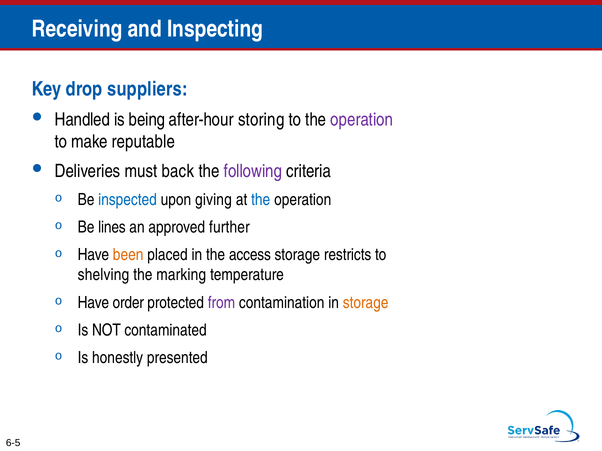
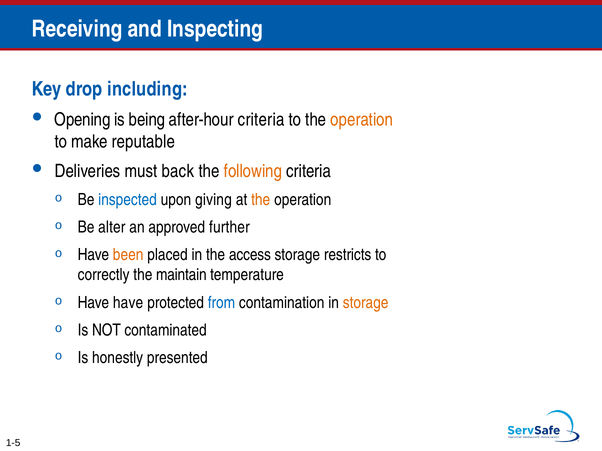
suppliers: suppliers -> including (148, 89)
Handled: Handled -> Opening (82, 120)
after-hour storing: storing -> criteria (261, 120)
operation colour: purple -> orange (362, 120)
following colour: purple -> orange (253, 171)
the colour: blue -> orange (261, 200)
lines: lines -> alter (112, 228)
shelving: shelving -> correctly (104, 275)
marking: marking -> maintain (181, 275)
Have order: order -> have (128, 303)
from colour: purple -> blue (221, 303)
6-5: 6-5 -> 1-5 (13, 443)
